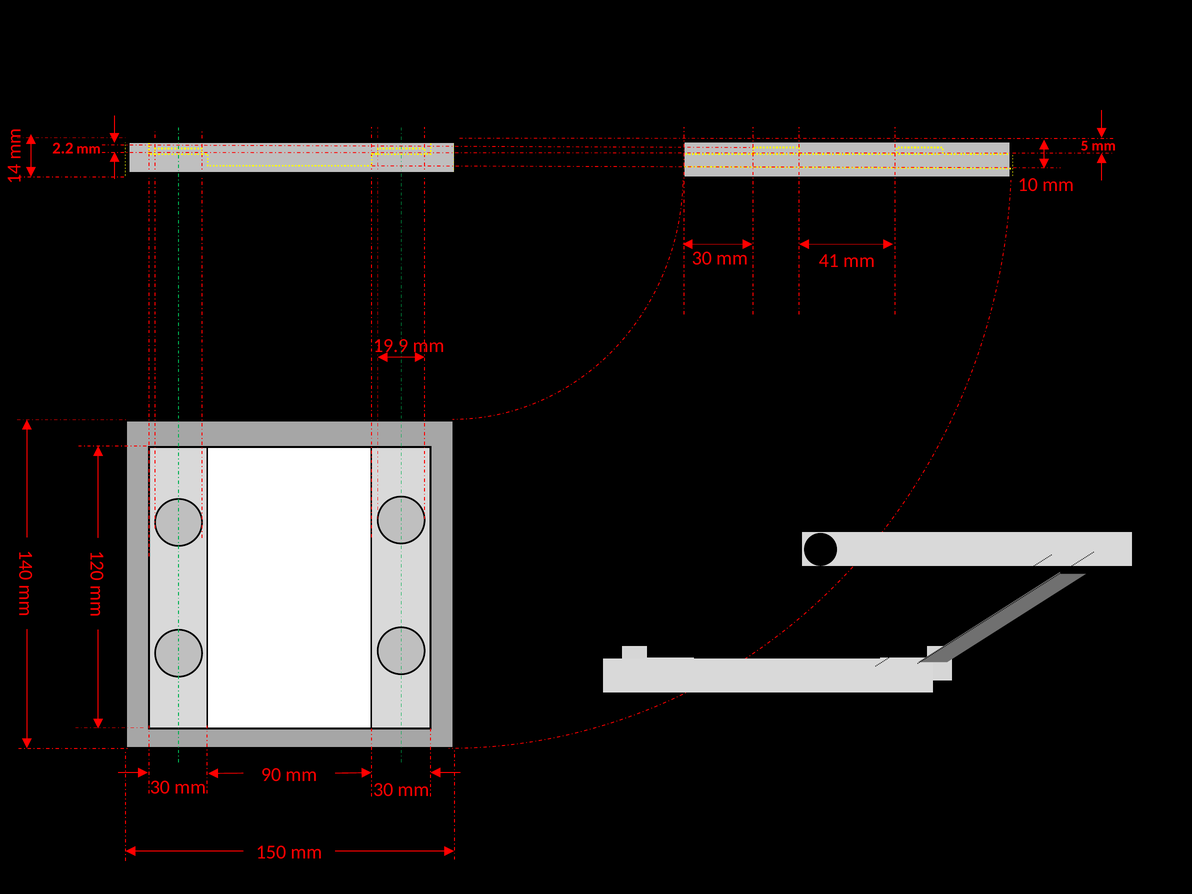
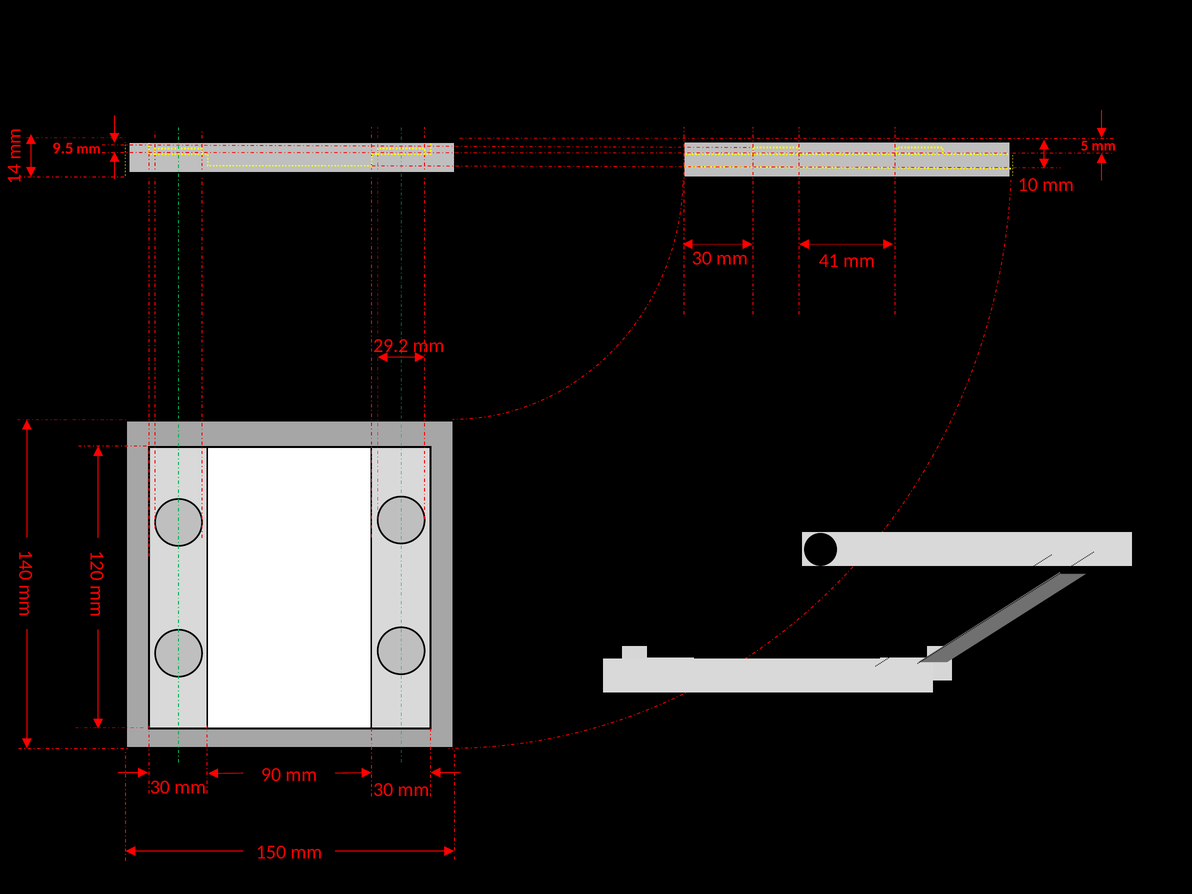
2.2: 2.2 -> 9.5 (63, 148)
19.9: 19.9 -> 29.2 (391, 346)
